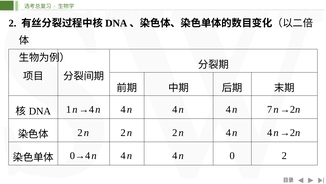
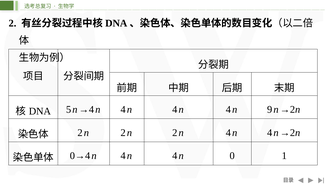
1: 1 -> 5 (69, 109)
7: 7 -> 9 (270, 109)
0 2: 2 -> 1 (284, 155)
